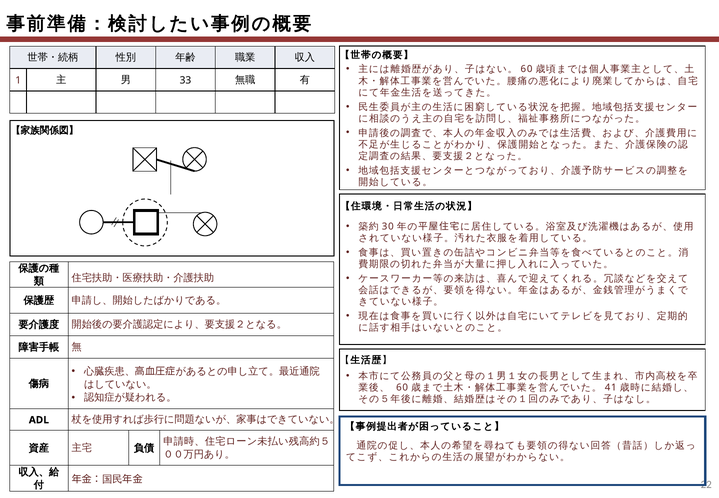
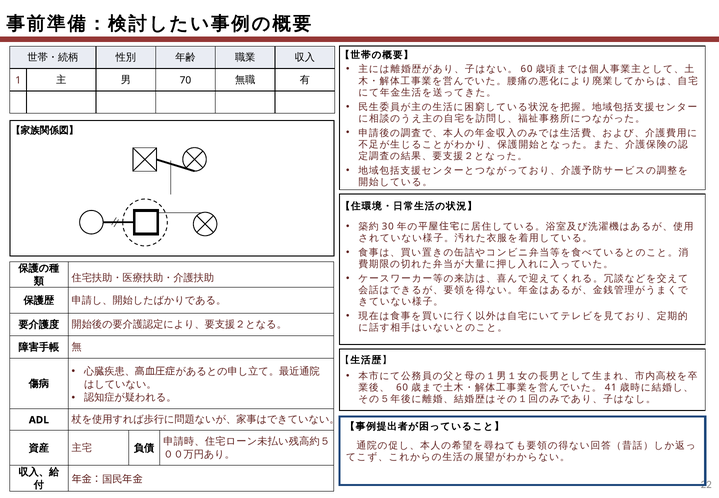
33: 33 -> 70 (186, 80)
